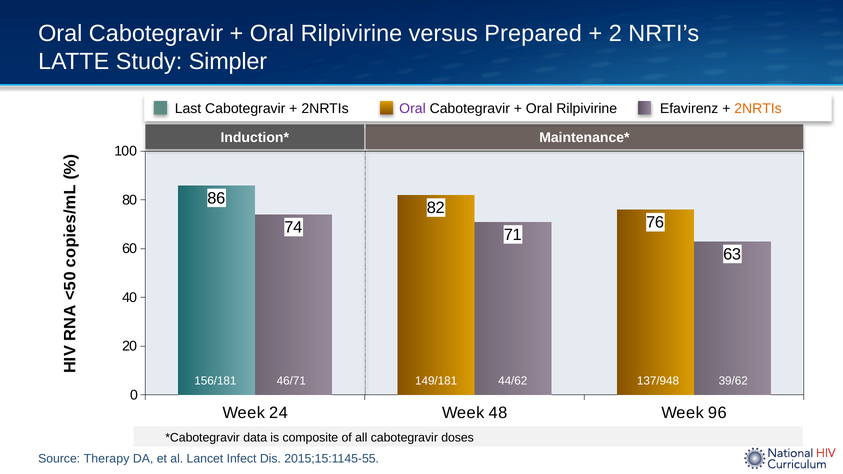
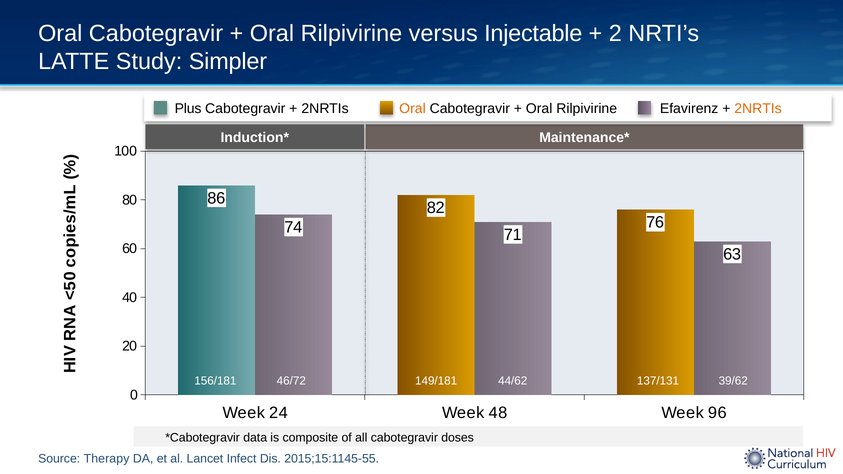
Prepared: Prepared -> Injectable (533, 34)
Last: Last -> Plus (188, 109)
Oral colour: purple -> orange (413, 109)
46/71: 46/71 -> 46/72 (291, 381)
137/948: 137/948 -> 137/131 (658, 381)
